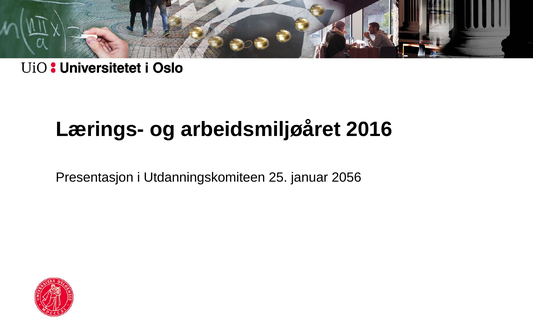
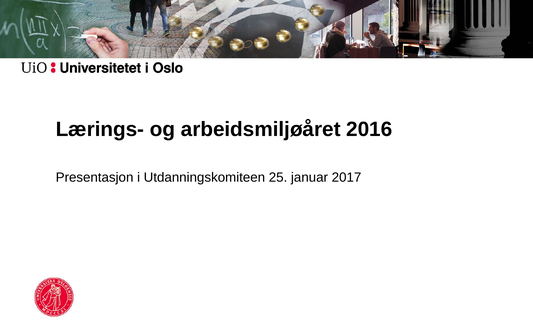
2056: 2056 -> 2017 (347, 178)
